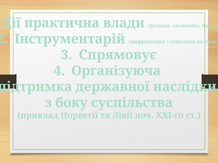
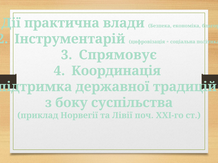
Організуюча: Організуюча -> Координація (116, 71)
наслідки: наслідки -> традицій (185, 87)
